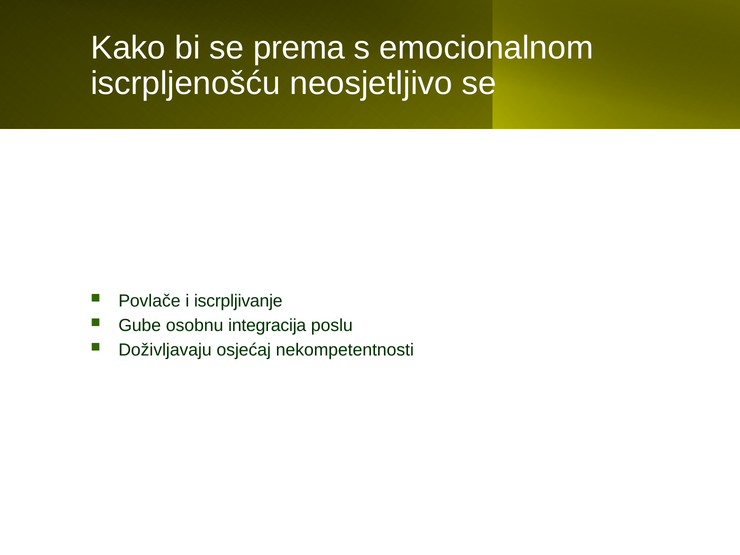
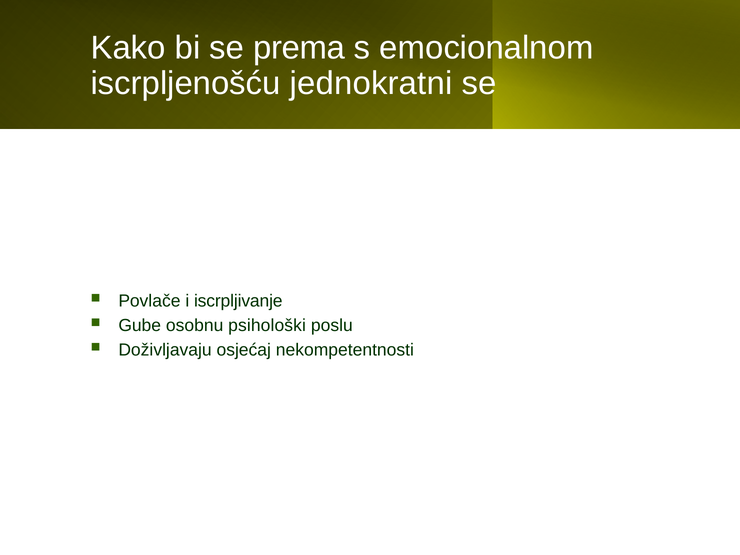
neosjetljivo: neosjetljivo -> jednokratni (371, 83)
integracija: integracija -> psihološki (267, 326)
